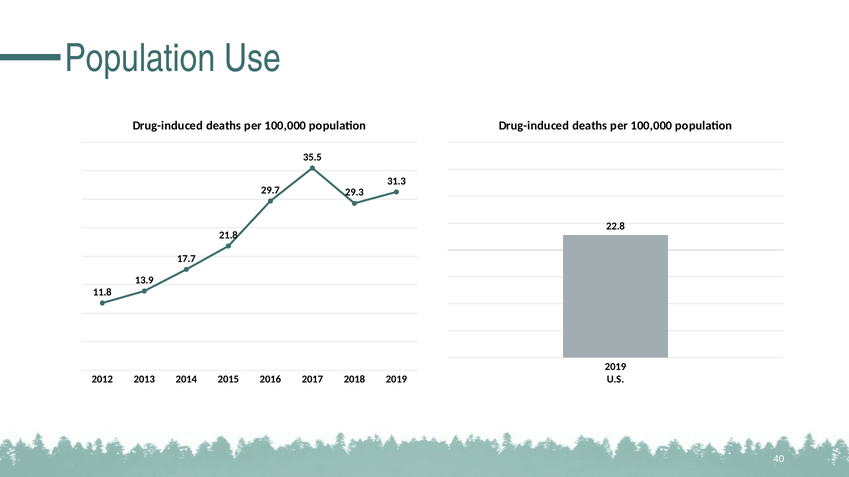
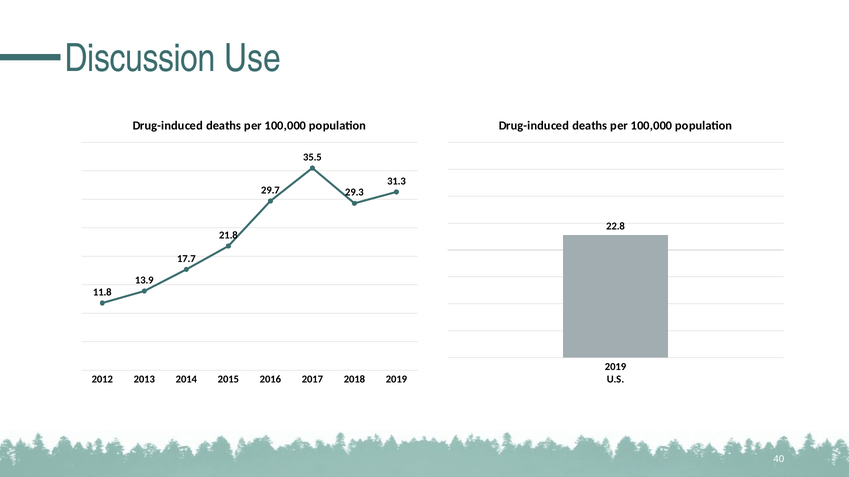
Population: Population -> Discussion (140, 59)
